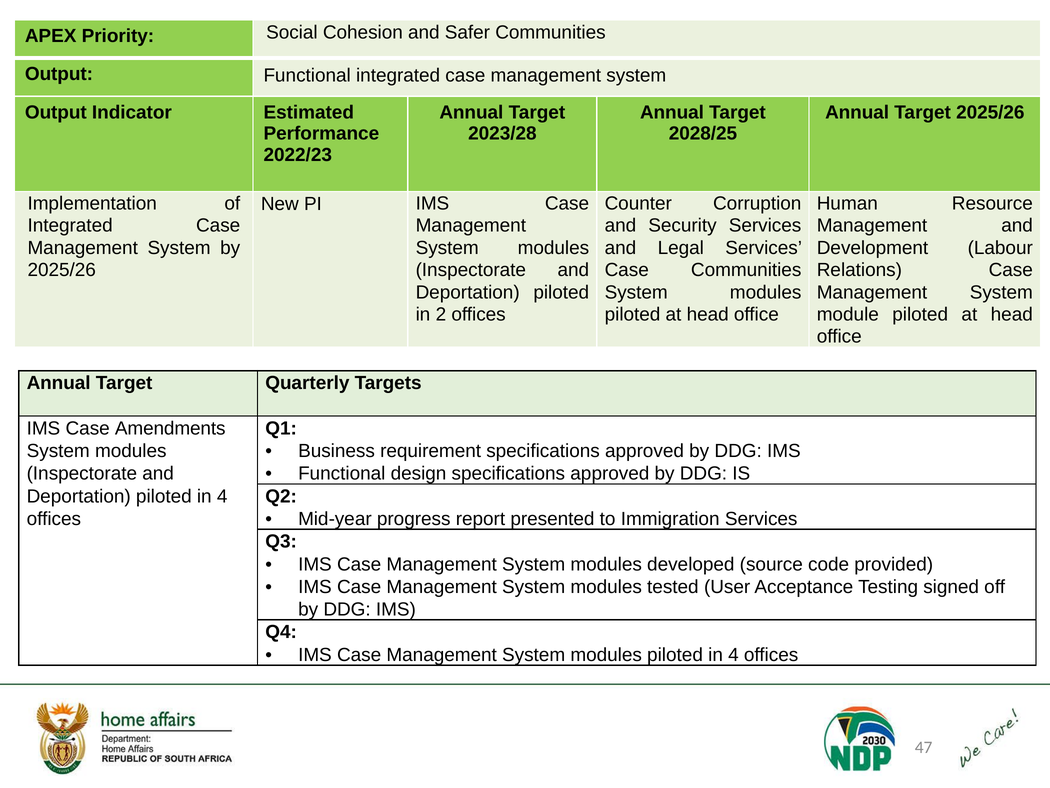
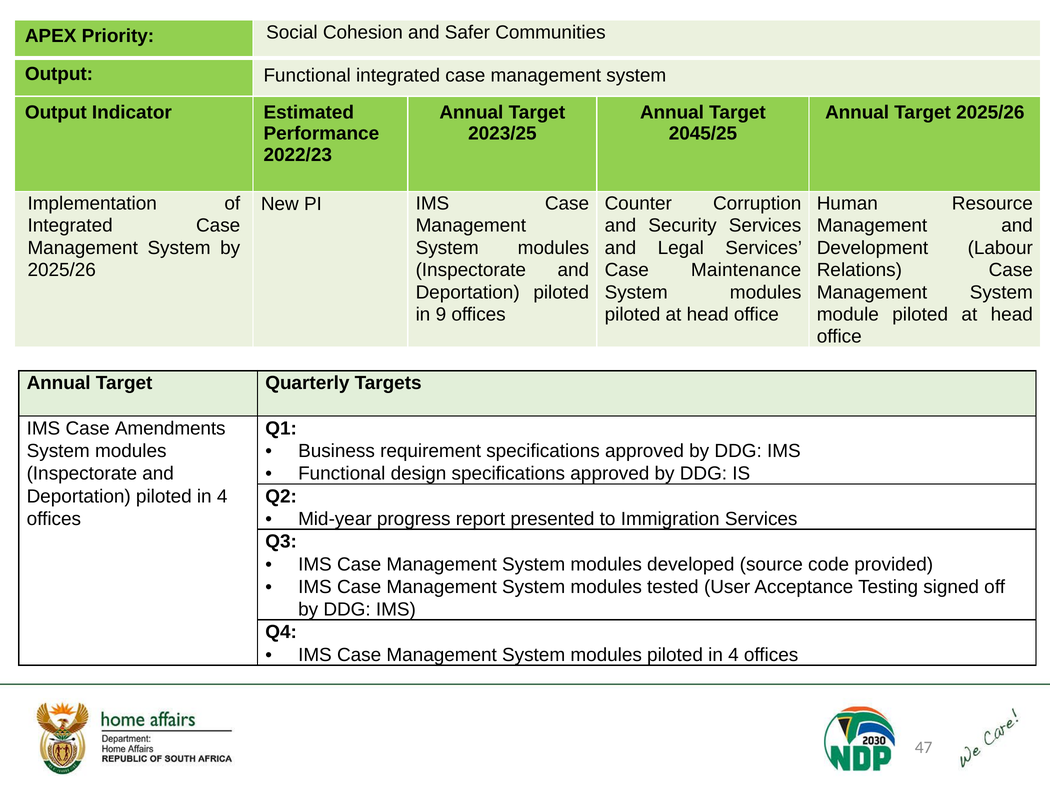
2023/28: 2023/28 -> 2023/25 (502, 134)
2028/25: 2028/25 -> 2045/25 (703, 134)
Case Communities: Communities -> Maintenance (746, 270)
2: 2 -> 9 (441, 314)
